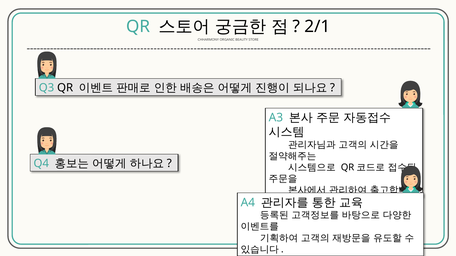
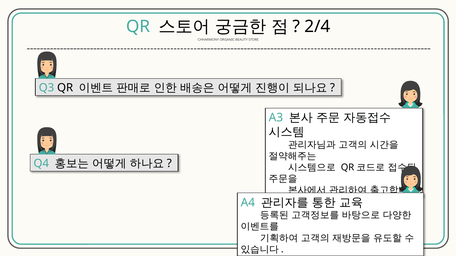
2/1: 2/1 -> 2/4 (317, 27)
